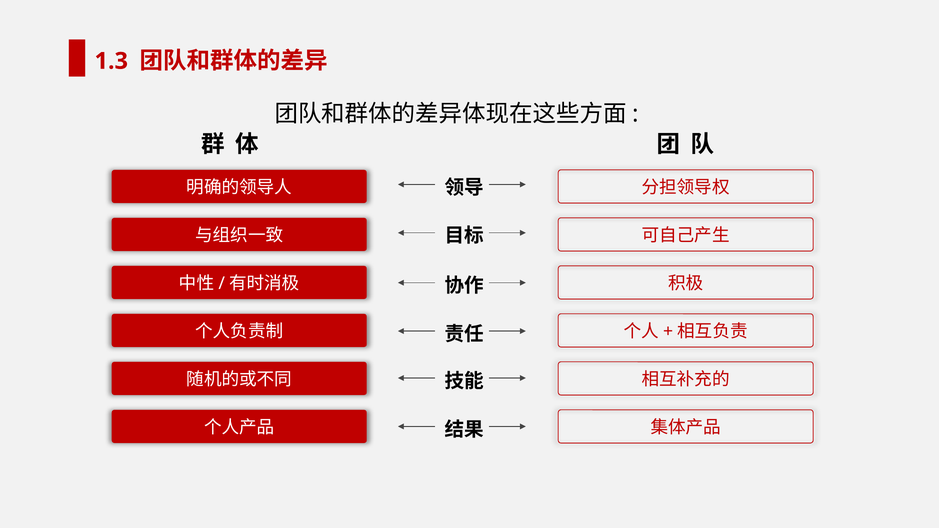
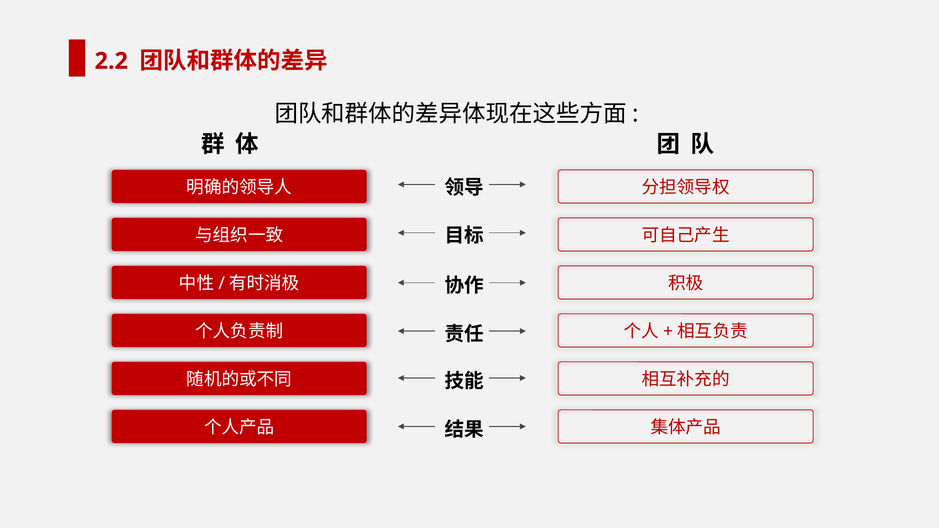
1.3: 1.3 -> 2.2 (111, 61)
